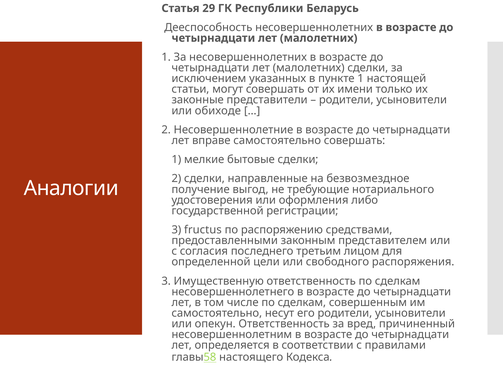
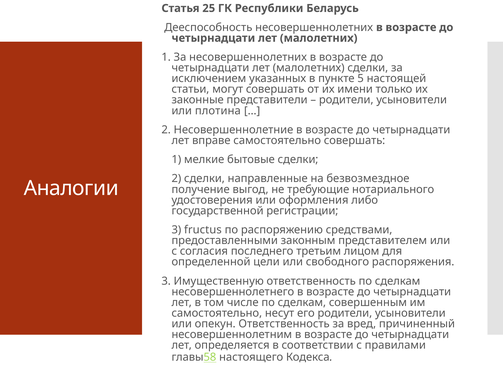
29: 29 -> 25 (209, 8)
пункте 1: 1 -> 5 (361, 79)
обиходе: обиходе -> плотина (218, 111)
